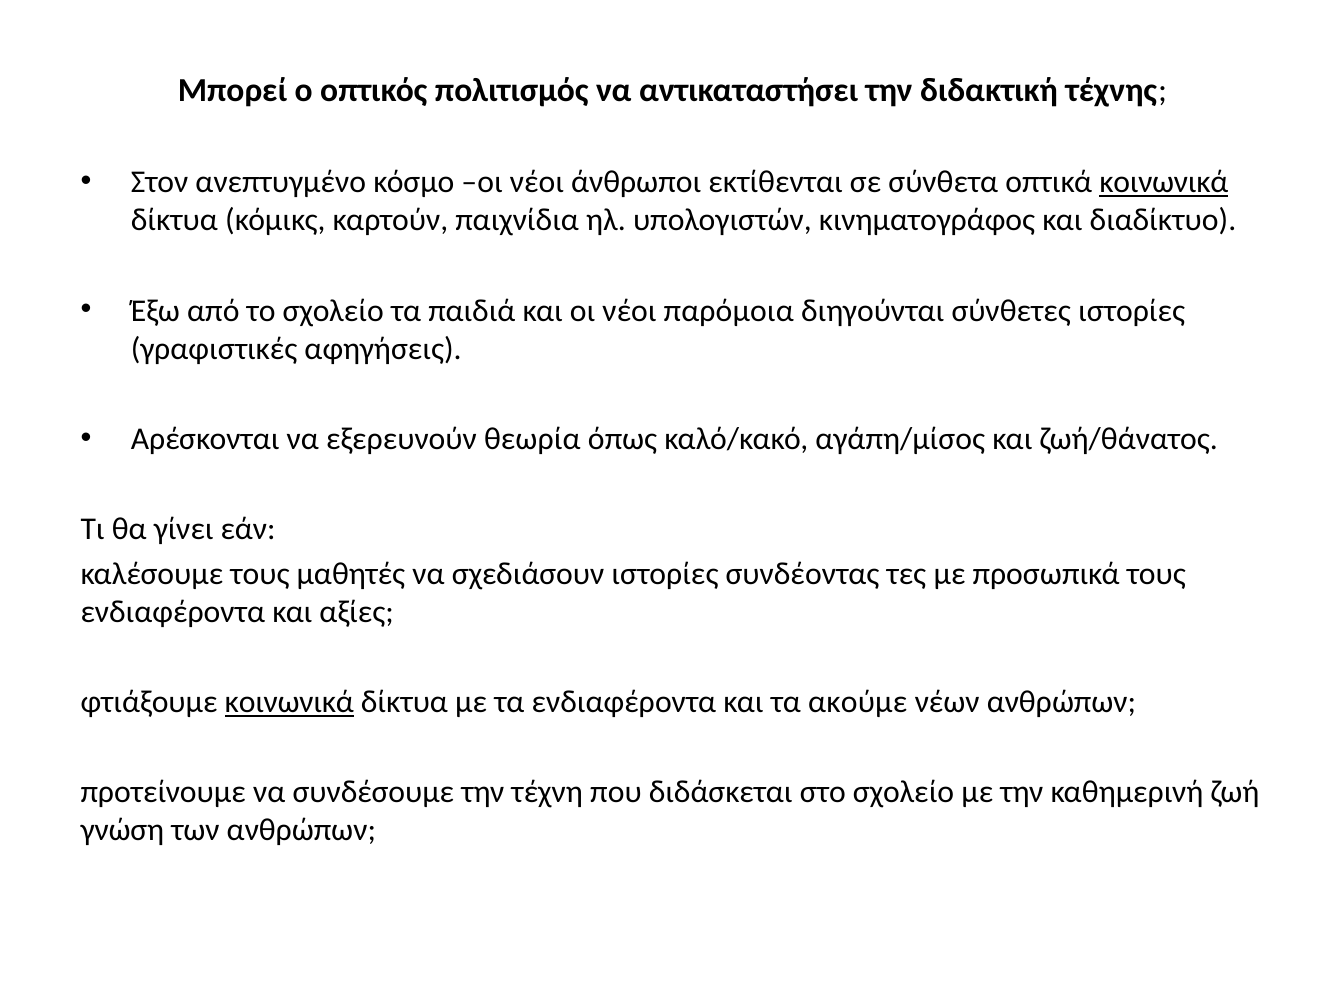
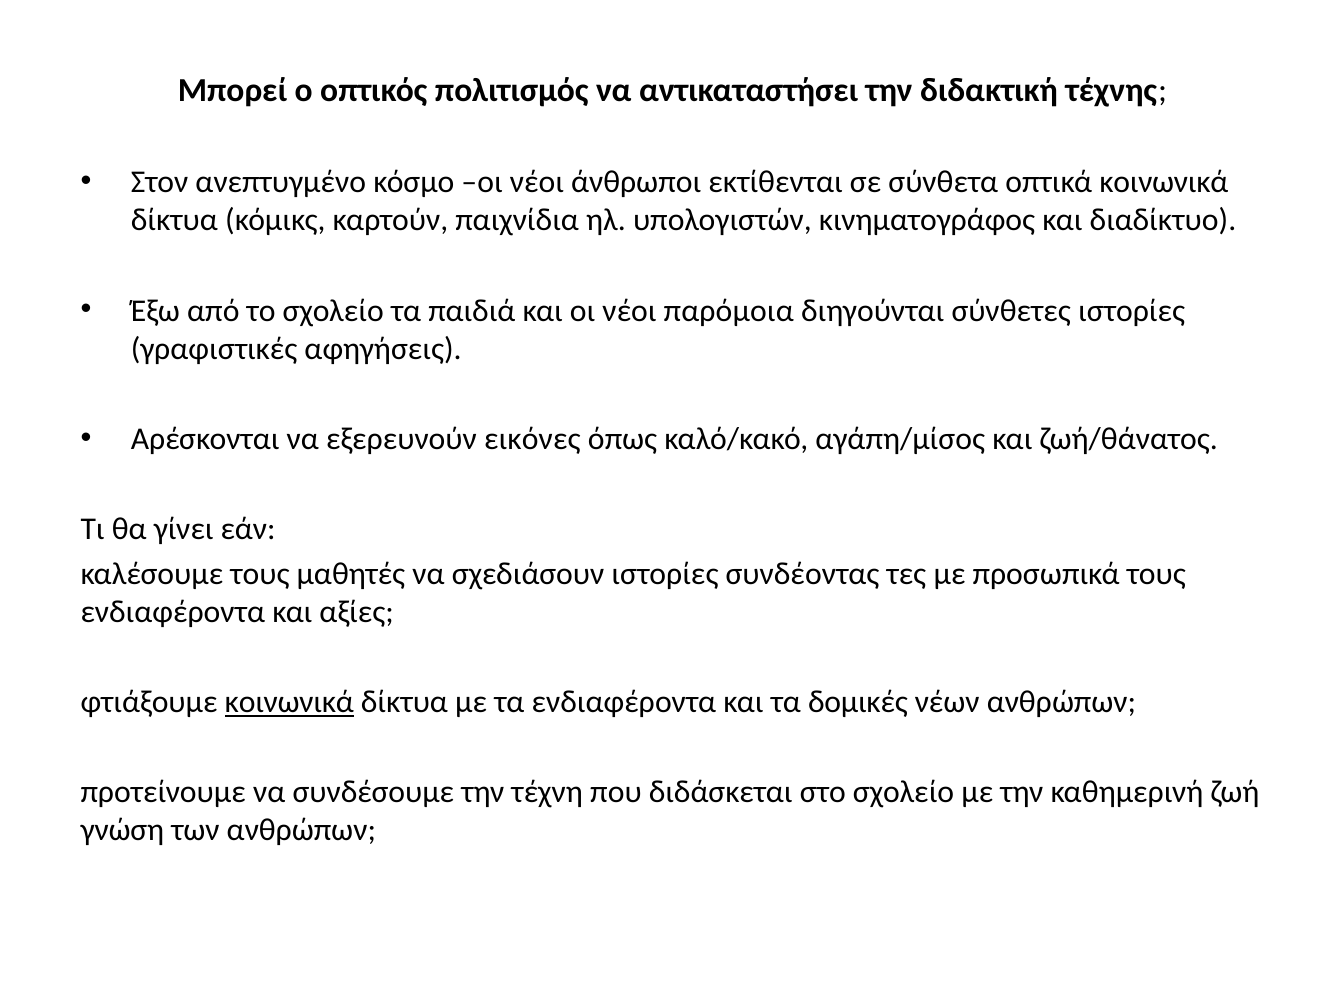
κοινωνικά underline: present -> none (1164, 182)
θεωρία: θεωρία -> εικόνες (532, 439)
ακούμε: ακούμε -> δομικές (858, 703)
